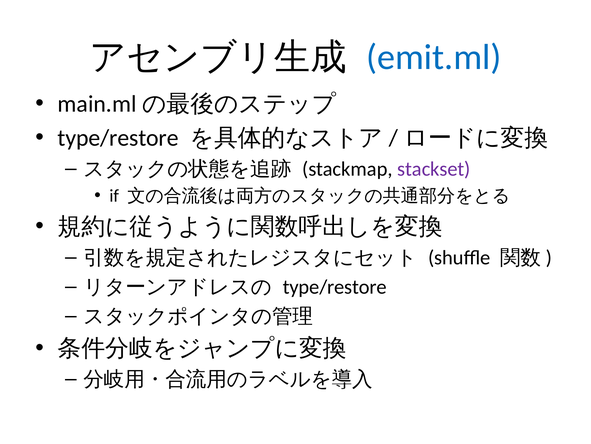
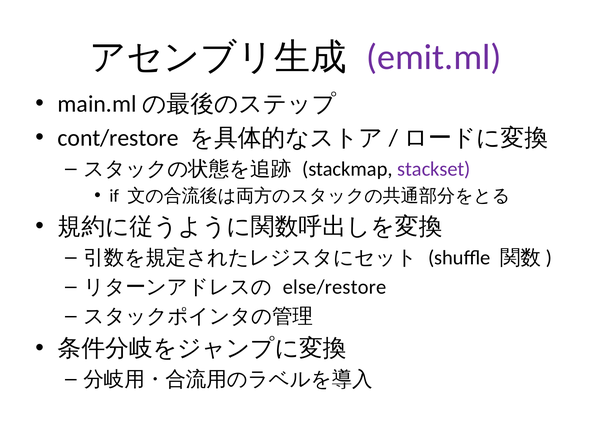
emit.ml colour: blue -> purple (434, 57)
type/restore: type/restore -> cont/restore (118, 138)
type/restore: type/restore -> else/restore (335, 287)
